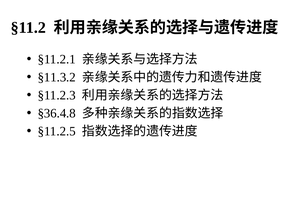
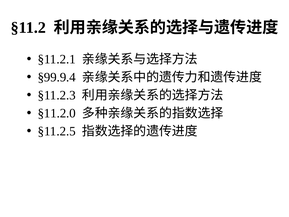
§11.3.2: §11.3.2 -> §99.9.4 (57, 77)
§36.4.8: §36.4.8 -> §11.2.0 (57, 113)
